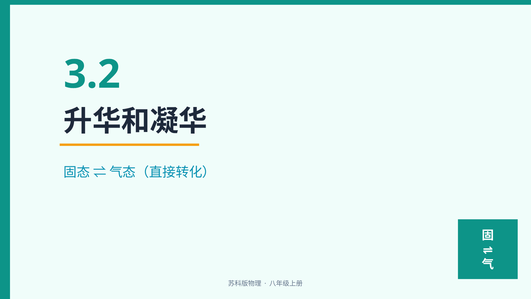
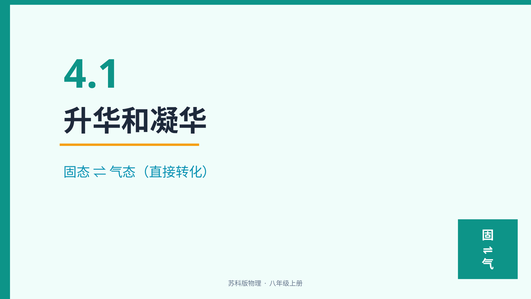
3.2: 3.2 -> 4.1 (92, 74)
